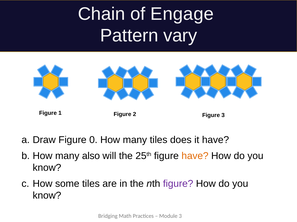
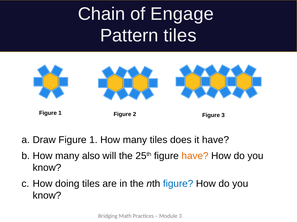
Pattern vary: vary -> tiles (180, 36)
Draw Figure 0: 0 -> 1 (93, 140)
some: some -> doing (67, 184)
figure colour: purple -> blue (178, 184)
